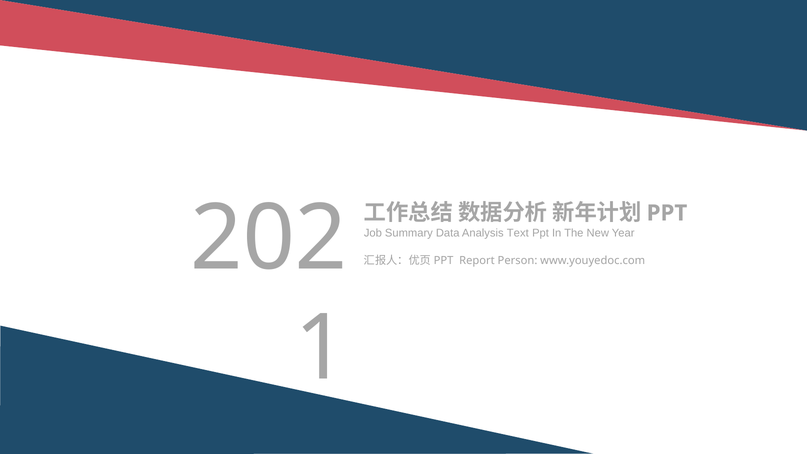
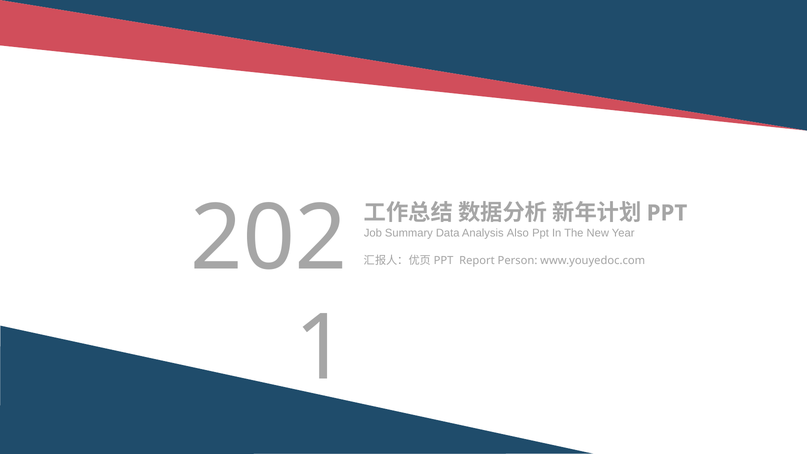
Text: Text -> Also (518, 233)
